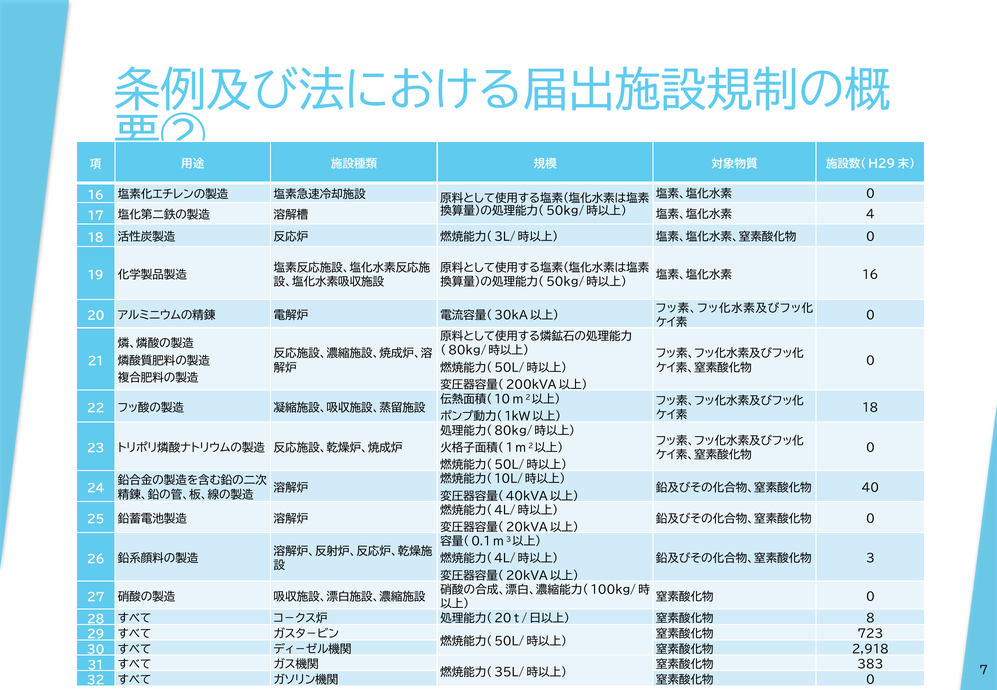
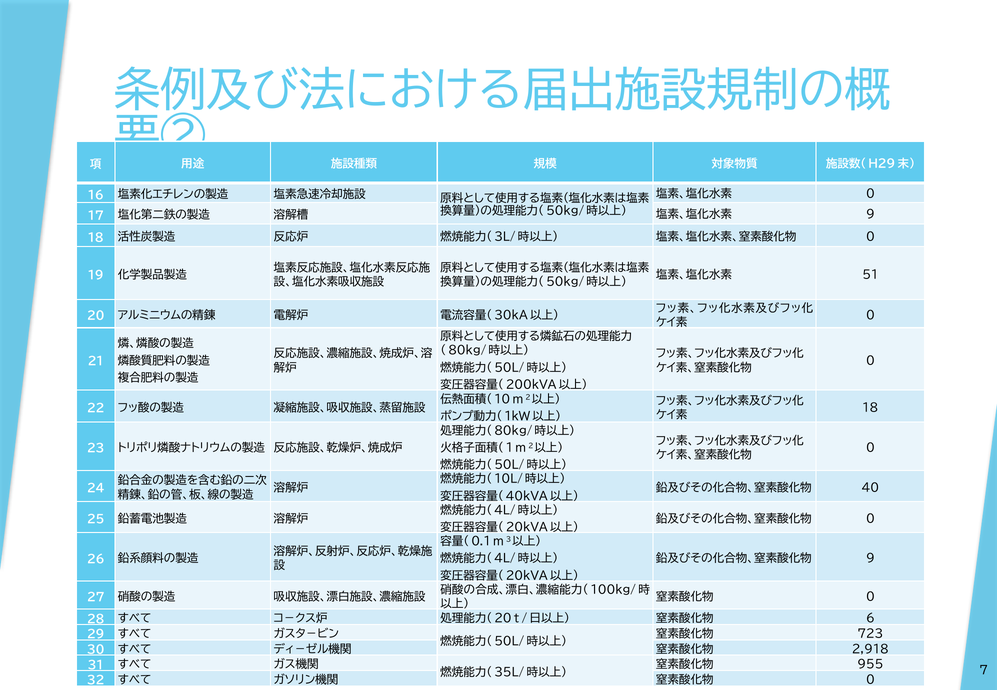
4: 4 -> 9 (870, 215)
16: 16 -> 51 (870, 275)
3: 3 -> 9 (870, 559)
8: 8 -> 6 (870, 619)
383: 383 -> 955 (870, 665)
